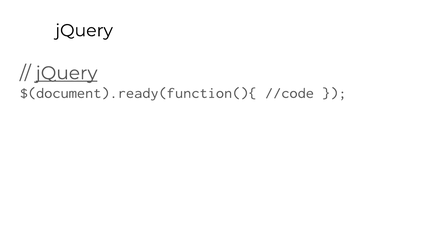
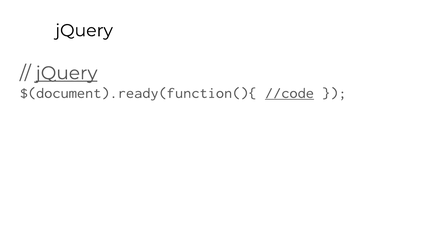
//code underline: none -> present (289, 93)
